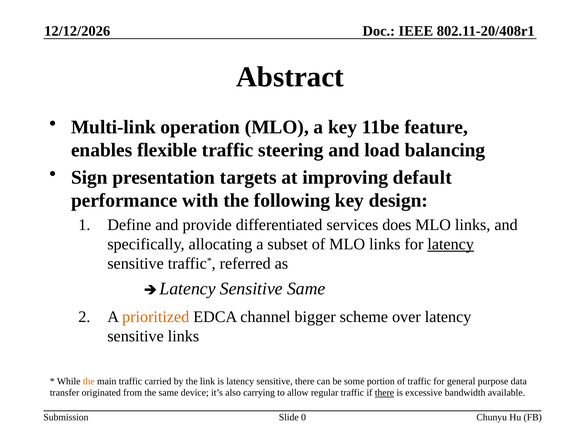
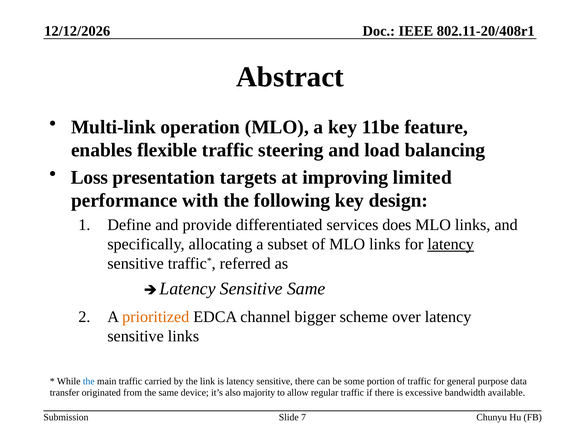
Sign: Sign -> Loss (89, 177)
default: default -> limited (422, 177)
the colour: orange -> blue (89, 381)
carrying: carrying -> majority (259, 393)
there underline: present -> none (384, 393)
0: 0 -> 7 (304, 417)
